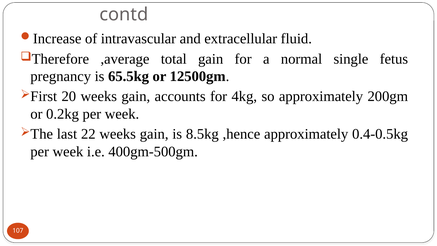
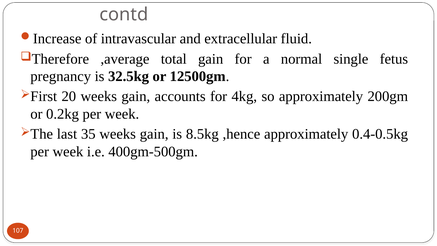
65.5kg: 65.5kg -> 32.5kg (129, 76)
22: 22 -> 35 (88, 134)
